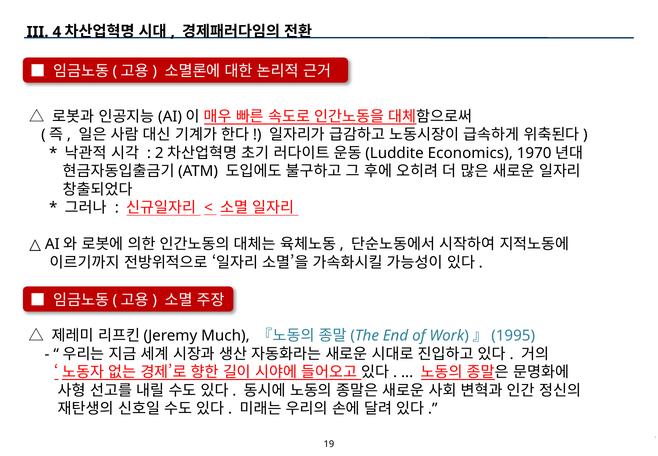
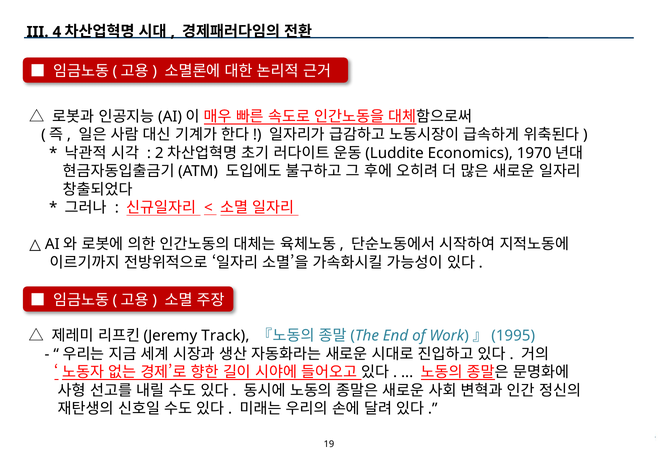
Much: Much -> Track (225, 335)
